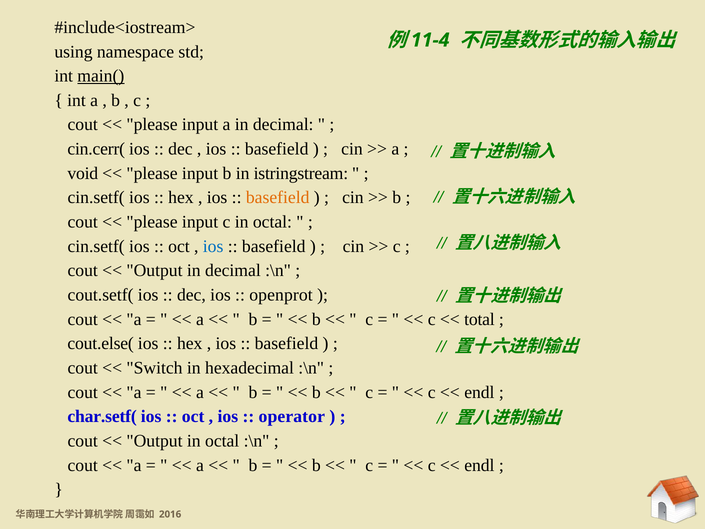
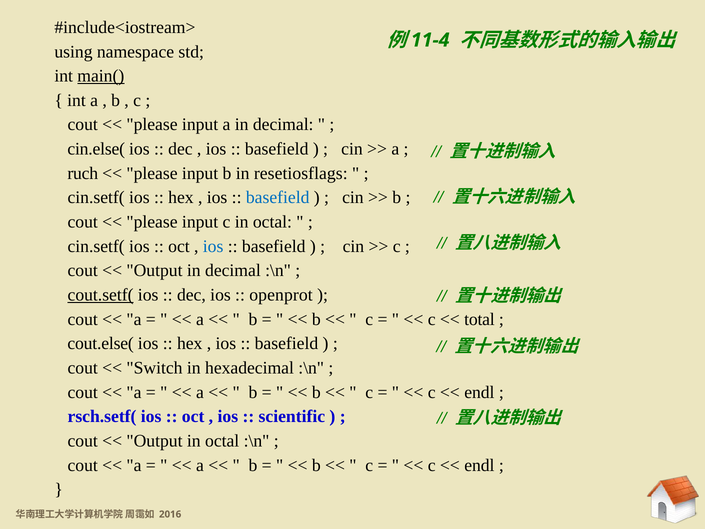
cin.cerr(: cin.cerr( -> cin.else( (96, 149)
void: void -> ruch (83, 173)
istringstream: istringstream -> resetiosflags (301, 173)
basefield colour: orange -> blue (278, 198)
cout.setf( underline: none -> present (101, 295)
char.setf(: char.setf( -> rsch.setf( (102, 416)
operator: operator -> scientific (292, 416)
